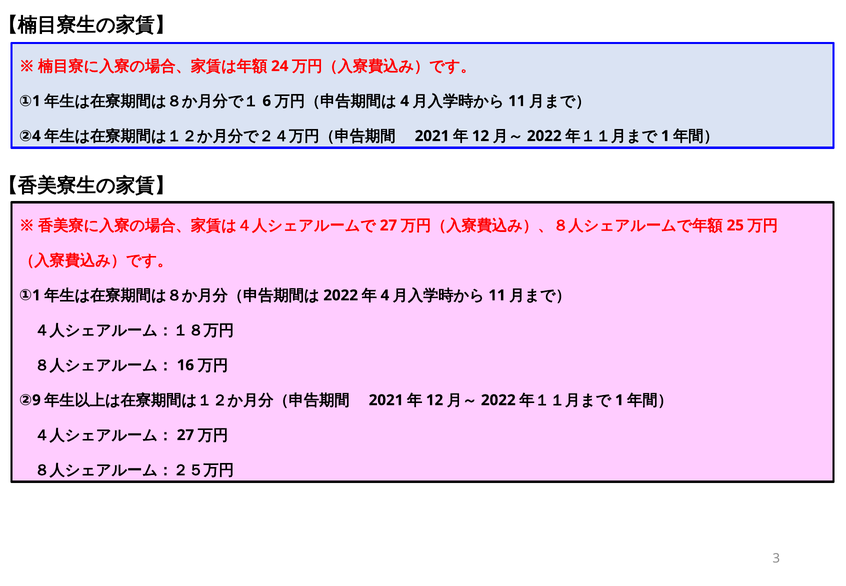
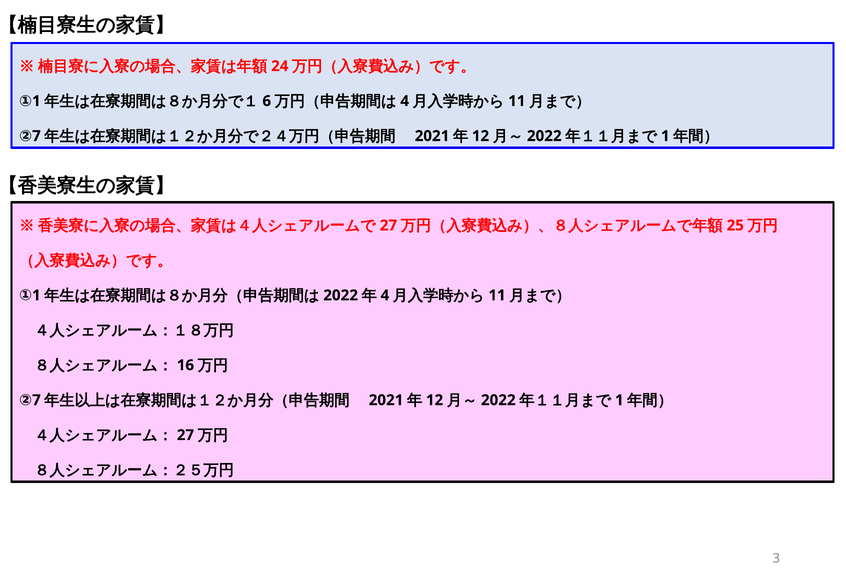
4: 4 -> 7 (36, 136)
9: 9 -> 7 (36, 400)
